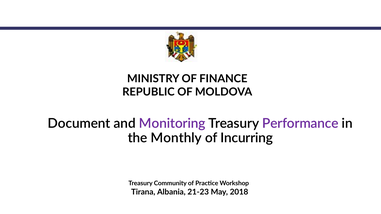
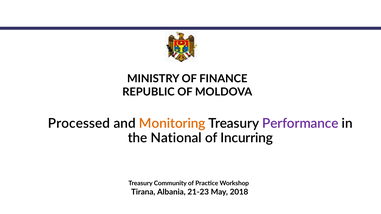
Document: Document -> Processed (79, 124)
Monitoring colour: purple -> orange (172, 124)
Monthly: Monthly -> National (176, 138)
